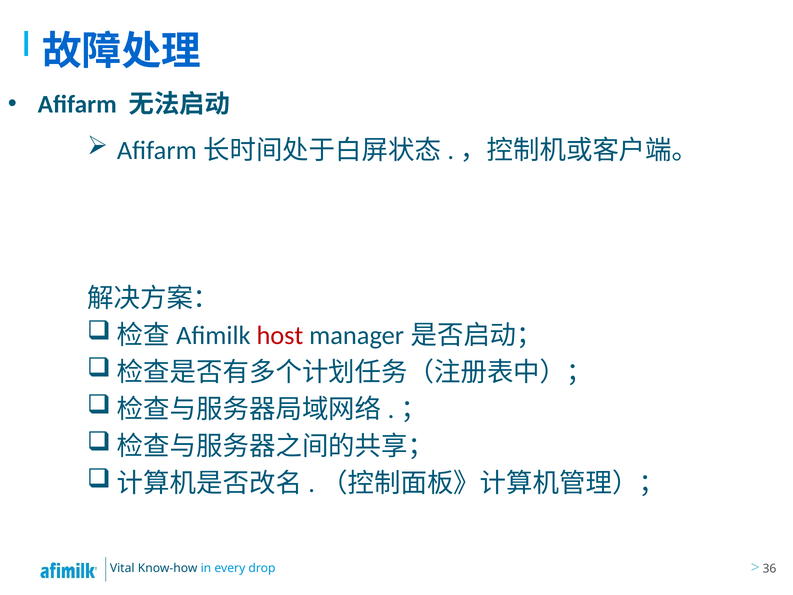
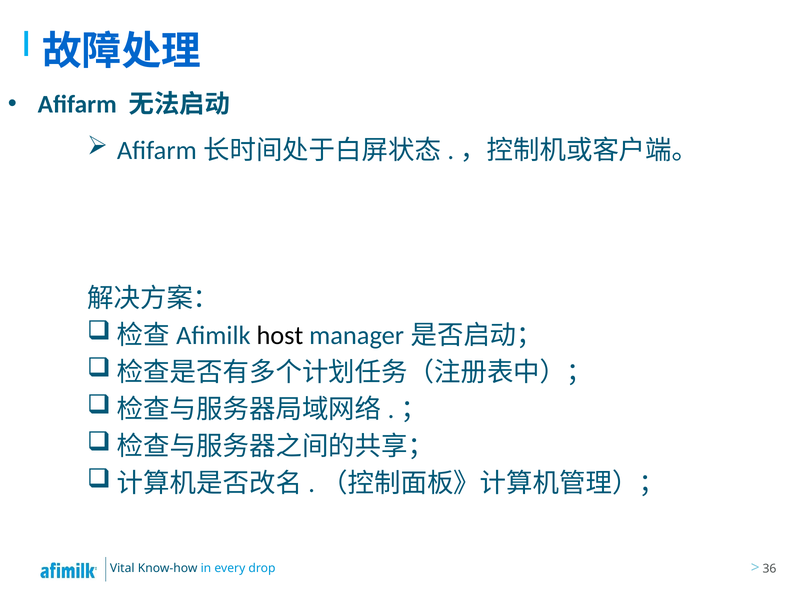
host colour: red -> black (280, 335)
